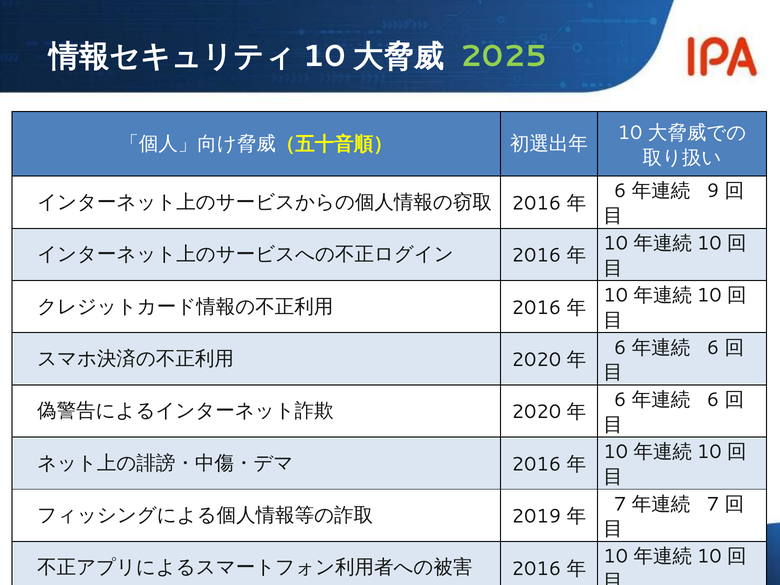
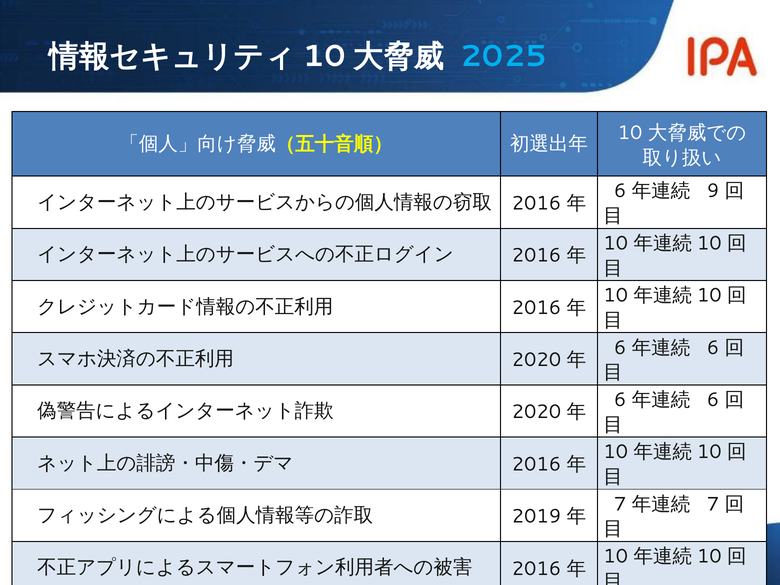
2025 colour: light green -> light blue (504, 56)
